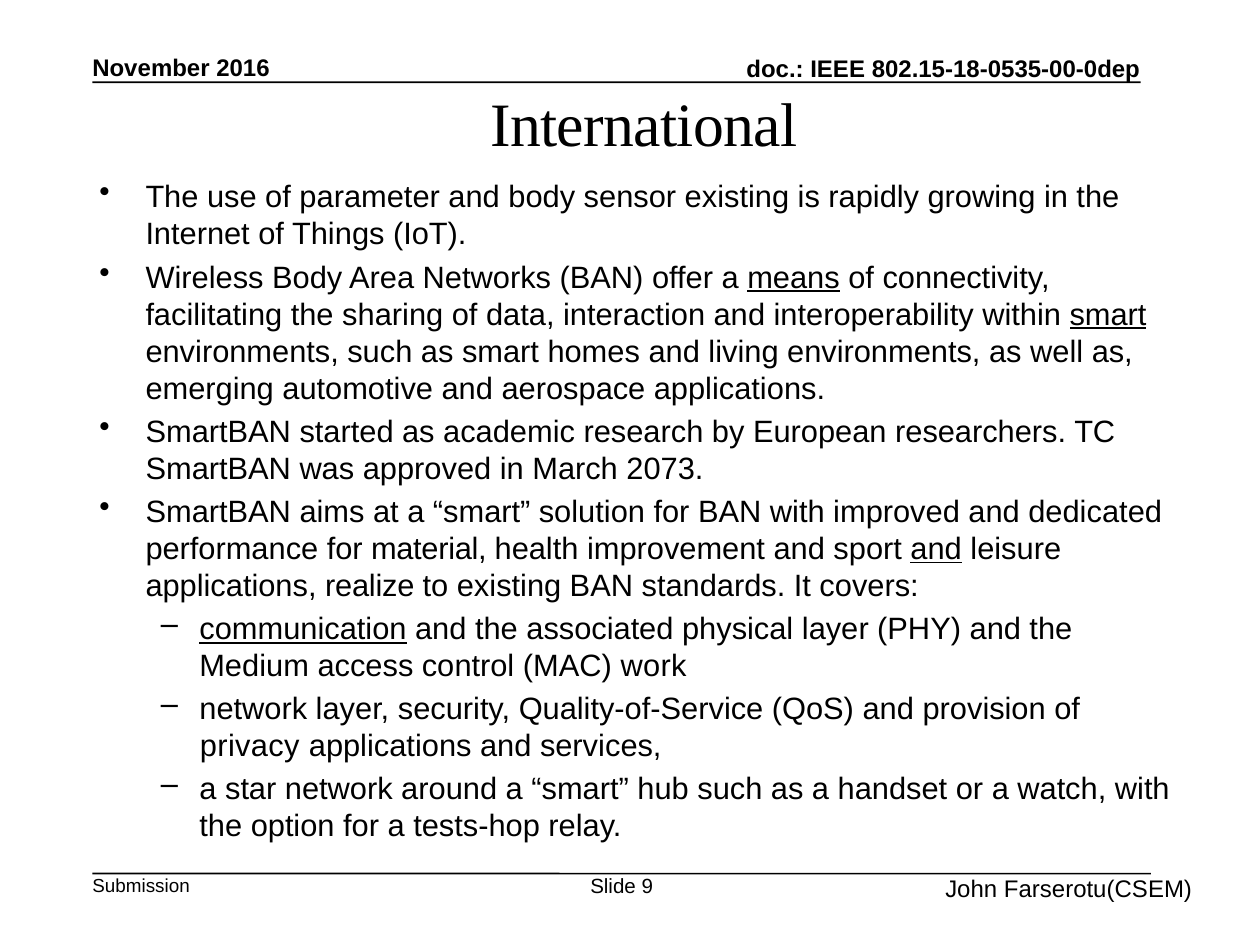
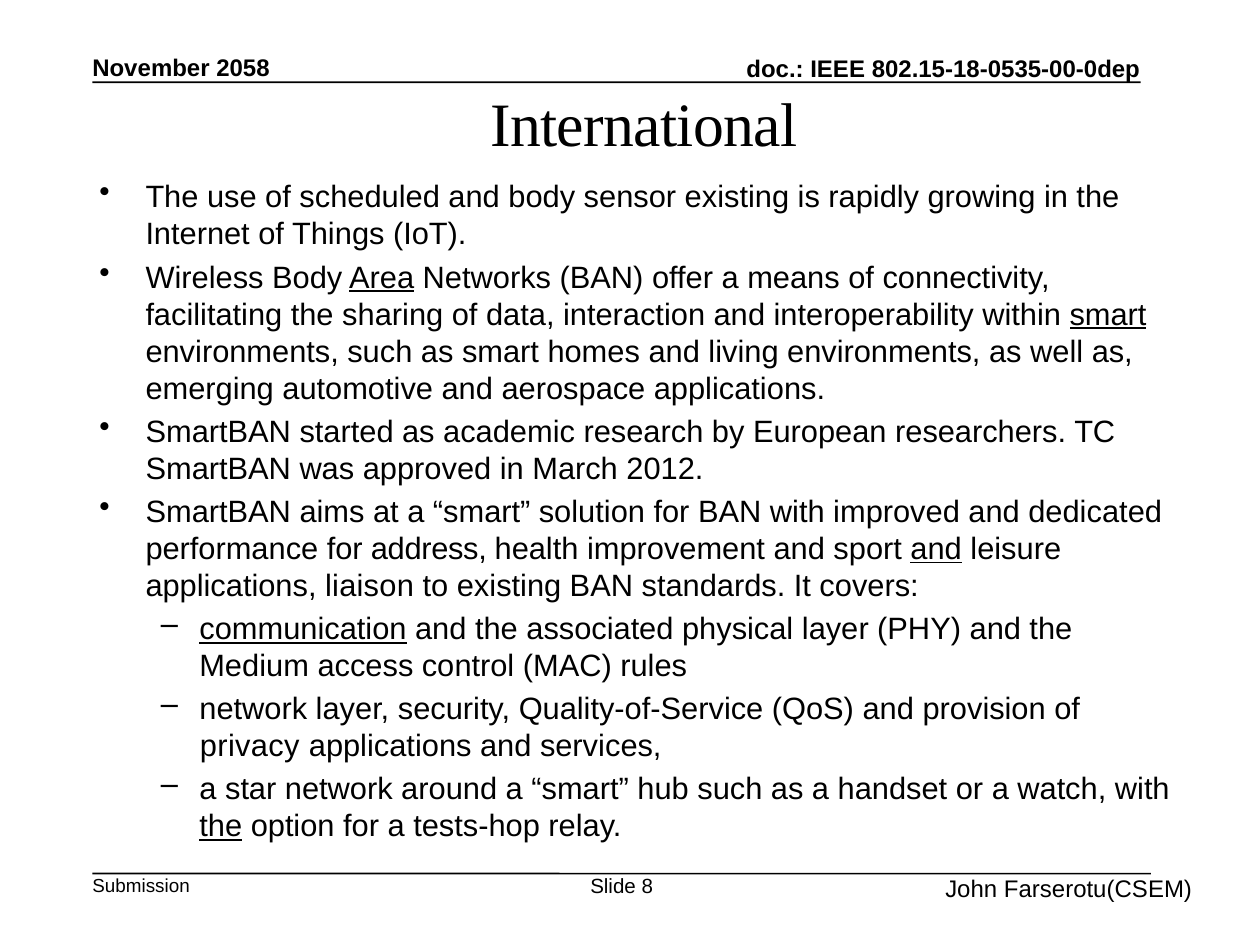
2016: 2016 -> 2058 (243, 68)
parameter: parameter -> scheduled (370, 198)
Area underline: none -> present (382, 278)
means underline: present -> none (793, 278)
2073: 2073 -> 2012 (665, 469)
material: material -> address (429, 549)
realize: realize -> liaison (370, 586)
work: work -> rules (654, 666)
the underline: none -> present (221, 827)
9: 9 -> 8 (647, 887)
